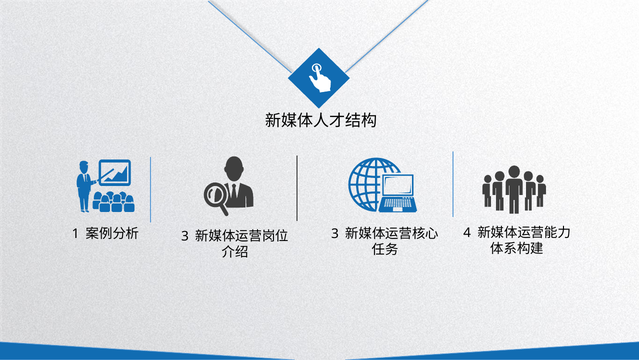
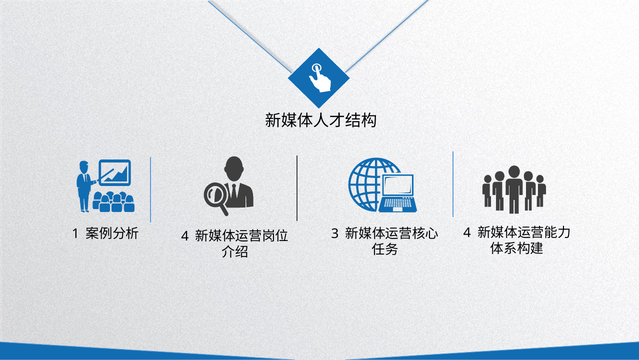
3: 3 -> 4 (185, 236)
